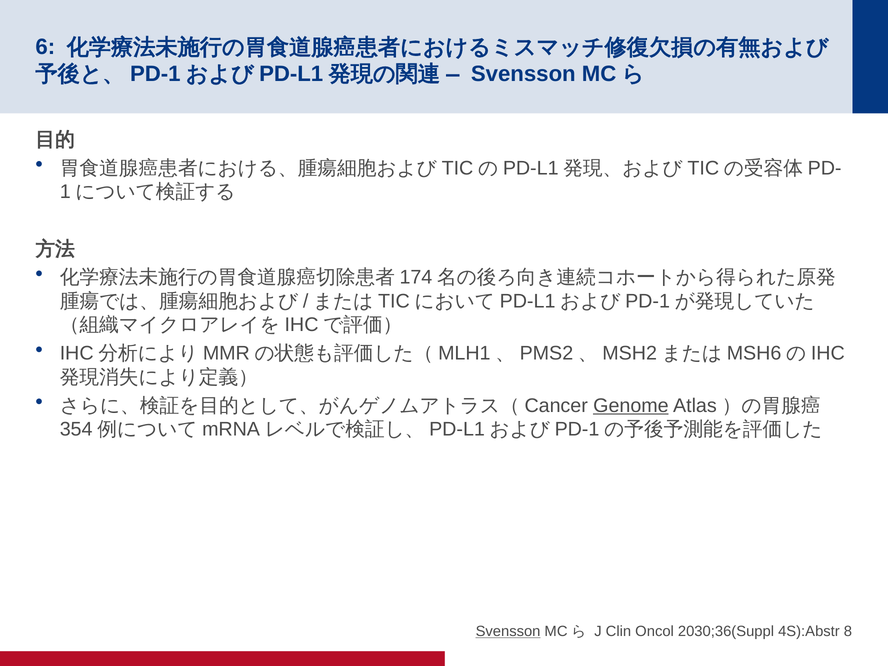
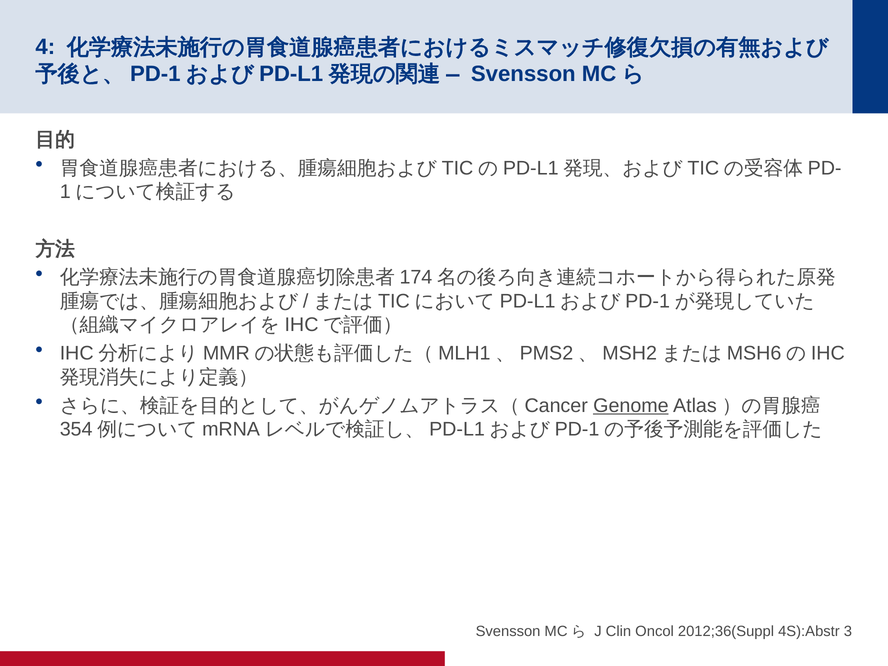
6: 6 -> 4 (45, 47)
Svensson underline: present -> none (508, 631)
2030;36(Suppl: 2030;36(Suppl -> 2012;36(Suppl (726, 631)
8: 8 -> 3 (848, 631)
